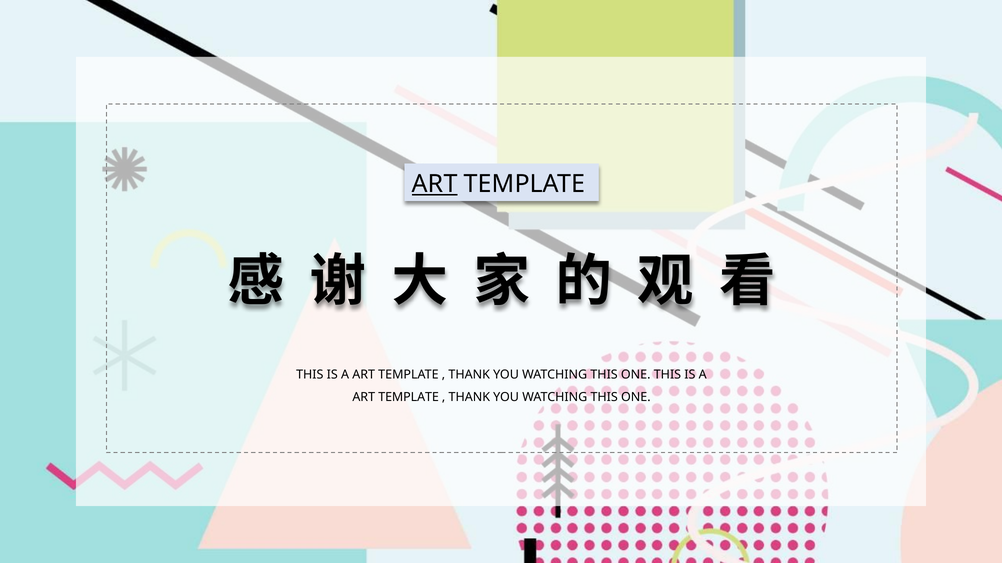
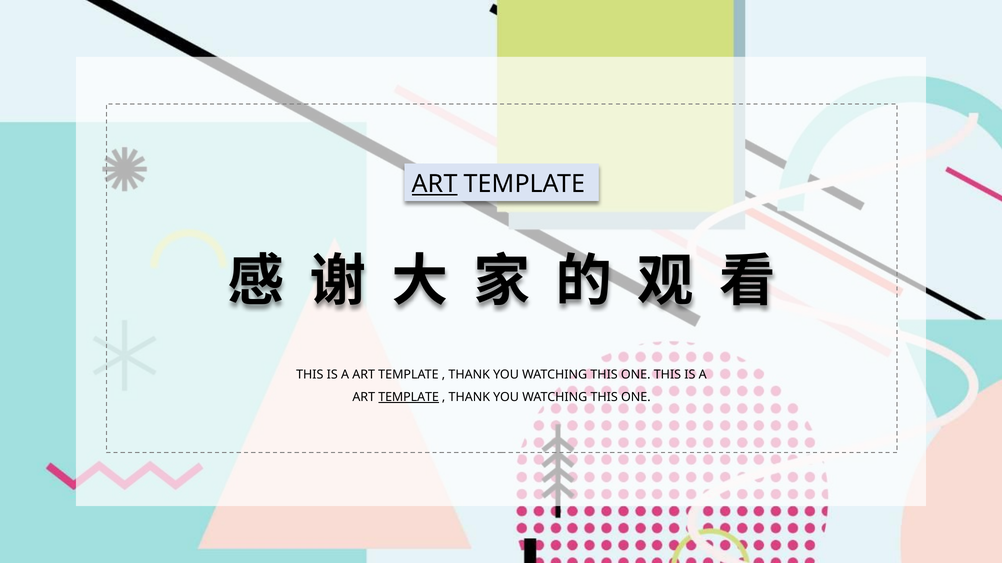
TEMPLATE underline: none -> present (409, 398)
